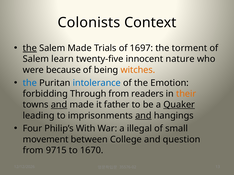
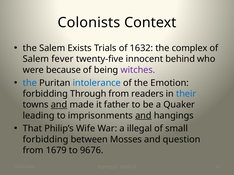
the underline: present -> none (30, 48)
Salem Made: Made -> Exists (80, 48)
1697: 1697 -> 1632 (141, 48)
torment: torment -> complex (190, 48)
learn: learn -> fever (62, 59)
nature: nature -> behind (180, 59)
witches colour: orange -> purple (138, 70)
their colour: orange -> blue (186, 94)
Quaker underline: present -> none (179, 105)
Four: Four -> That (32, 129)
With: With -> Wife (86, 129)
movement: movement -> forbidding (46, 140)
College: College -> Mosses (126, 140)
9715: 9715 -> 1679 (56, 151)
1670: 1670 -> 9676 (92, 151)
